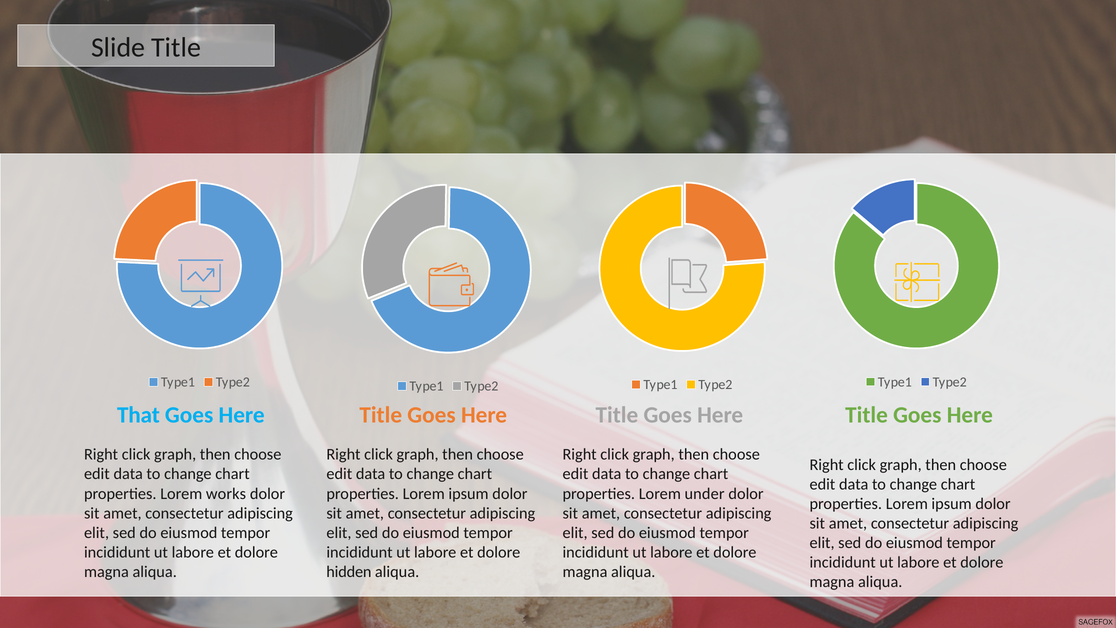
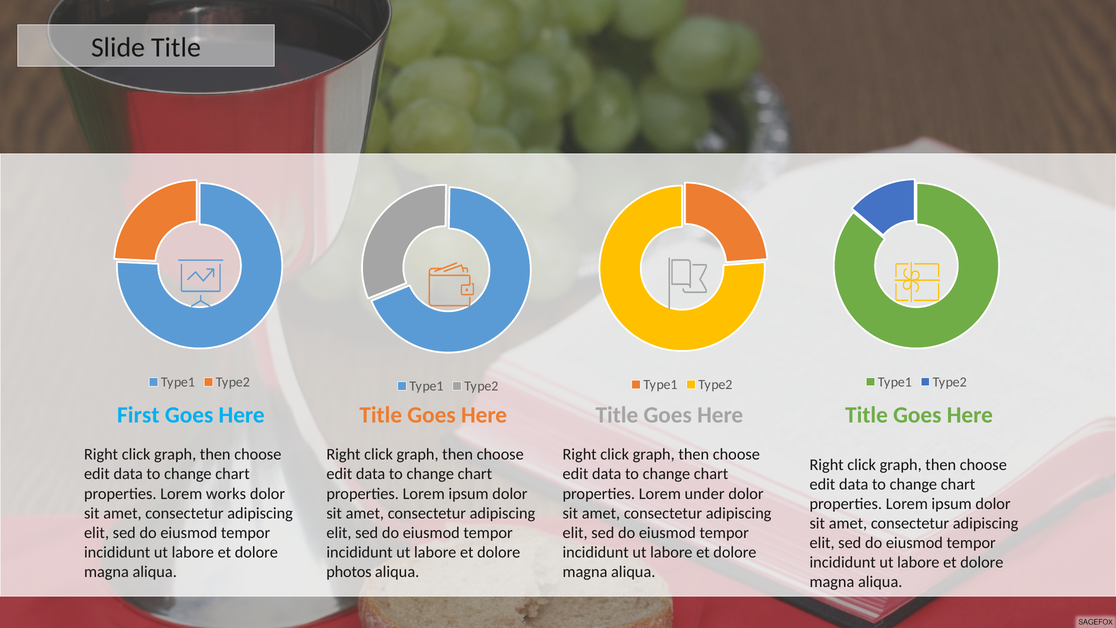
That: That -> First (138, 415)
hidden: hidden -> photos (349, 572)
